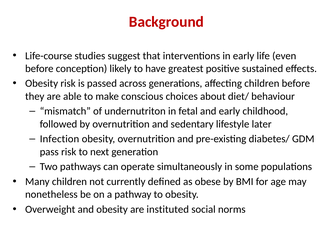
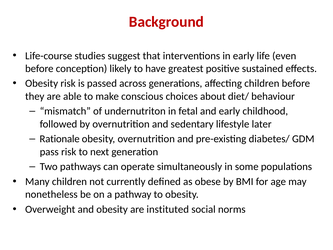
Infection: Infection -> Rationale (60, 139)
